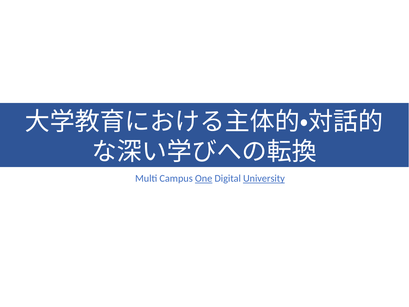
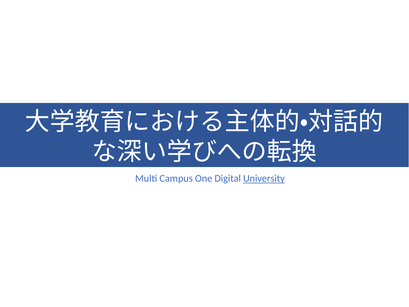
One underline: present -> none (204, 178)
